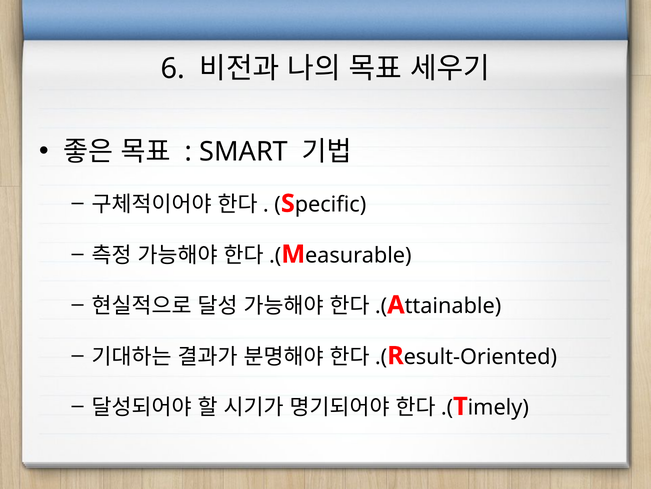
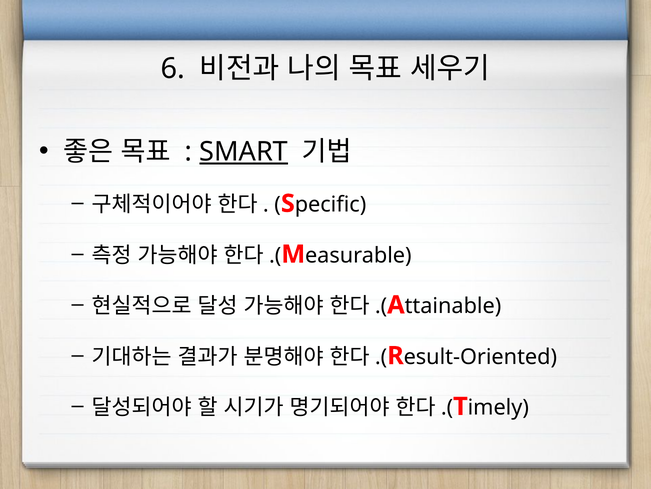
SMART underline: none -> present (244, 152)
